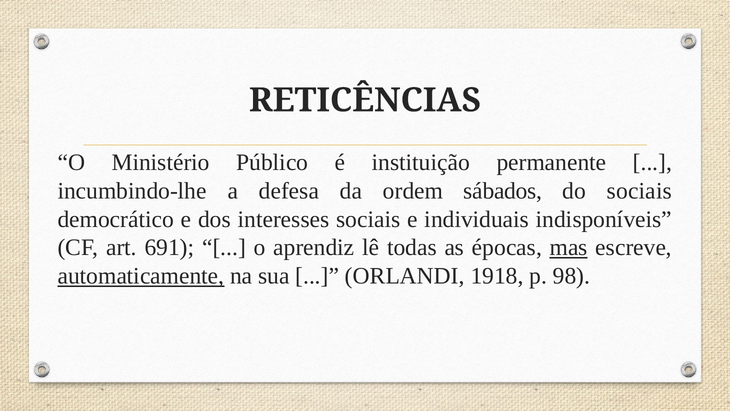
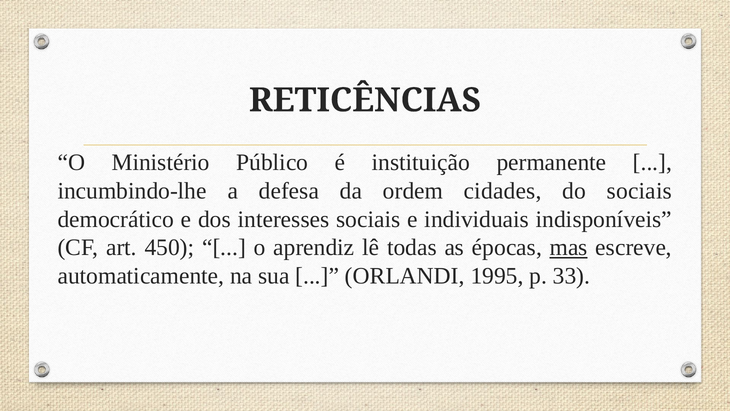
sábados: sábados -> cidades (503, 191)
691: 691 -> 450 (169, 247)
automaticamente underline: present -> none (141, 276)
1918: 1918 -> 1995 (497, 276)
98: 98 -> 33 (572, 276)
